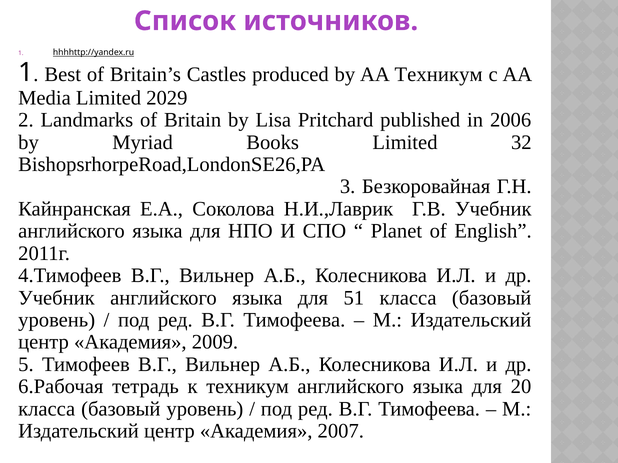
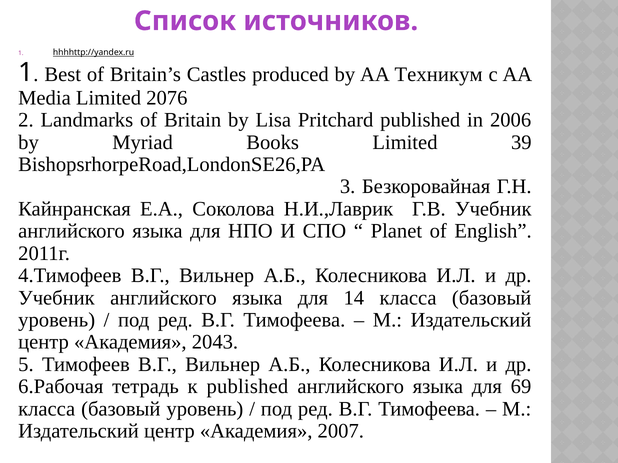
2029: 2029 -> 2076 (167, 98)
32: 32 -> 39 (521, 142)
51: 51 -> 14 (354, 298)
2009: 2009 -> 2043 (215, 343)
к техникум: техникум -> published (247, 387)
20: 20 -> 69 (521, 387)
